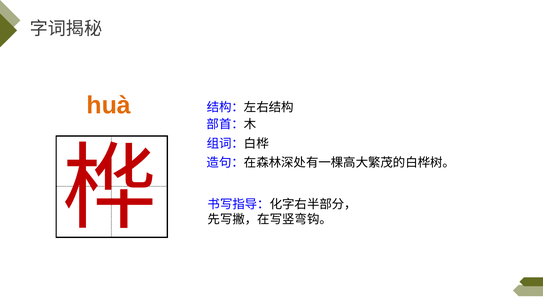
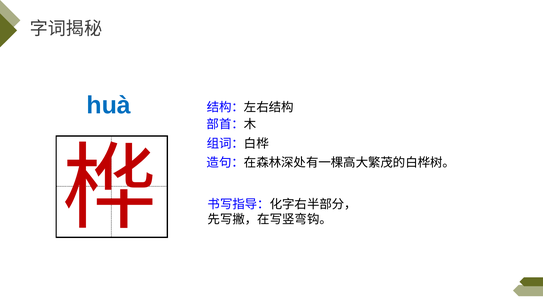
huà colour: orange -> blue (109, 105)
